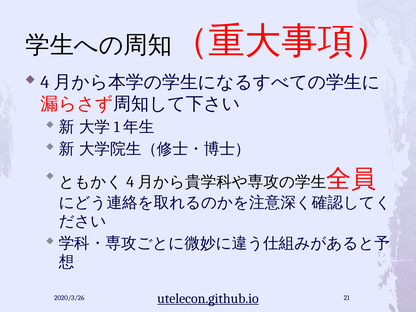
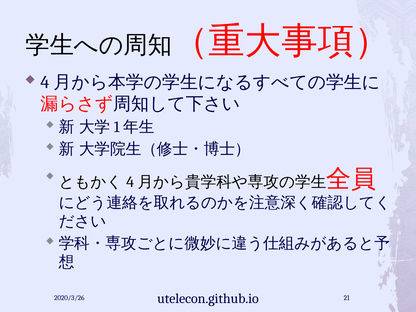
utelecon.github.io underline: present -> none (208, 298)
